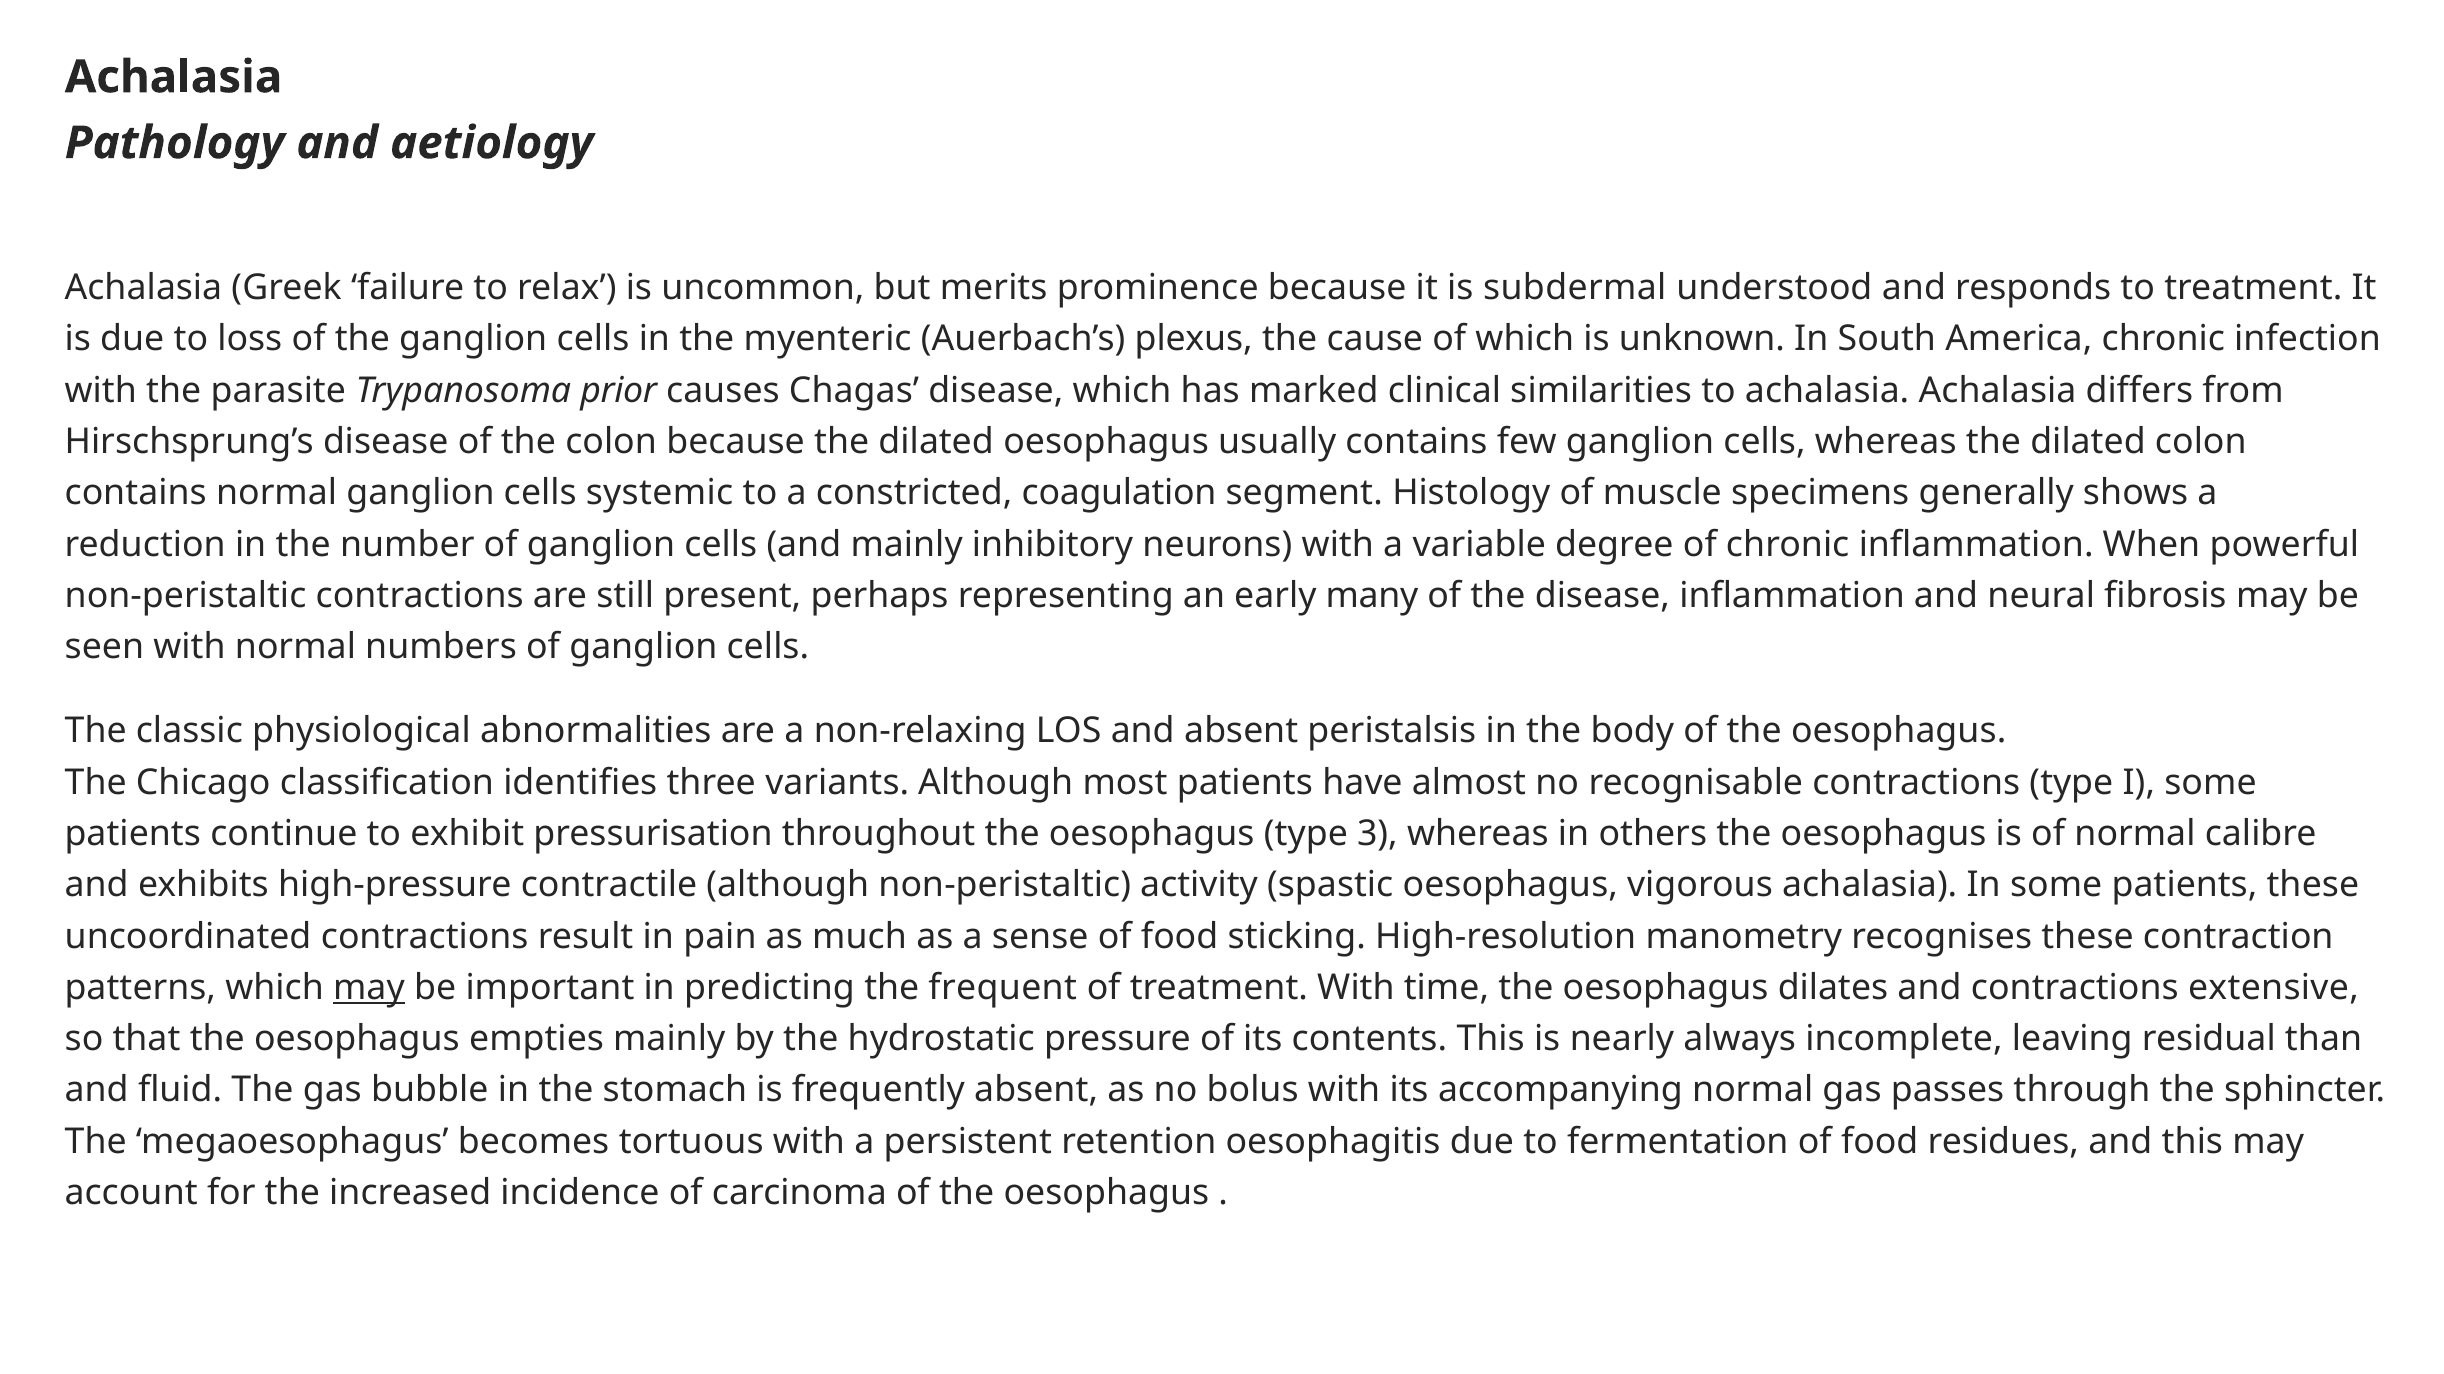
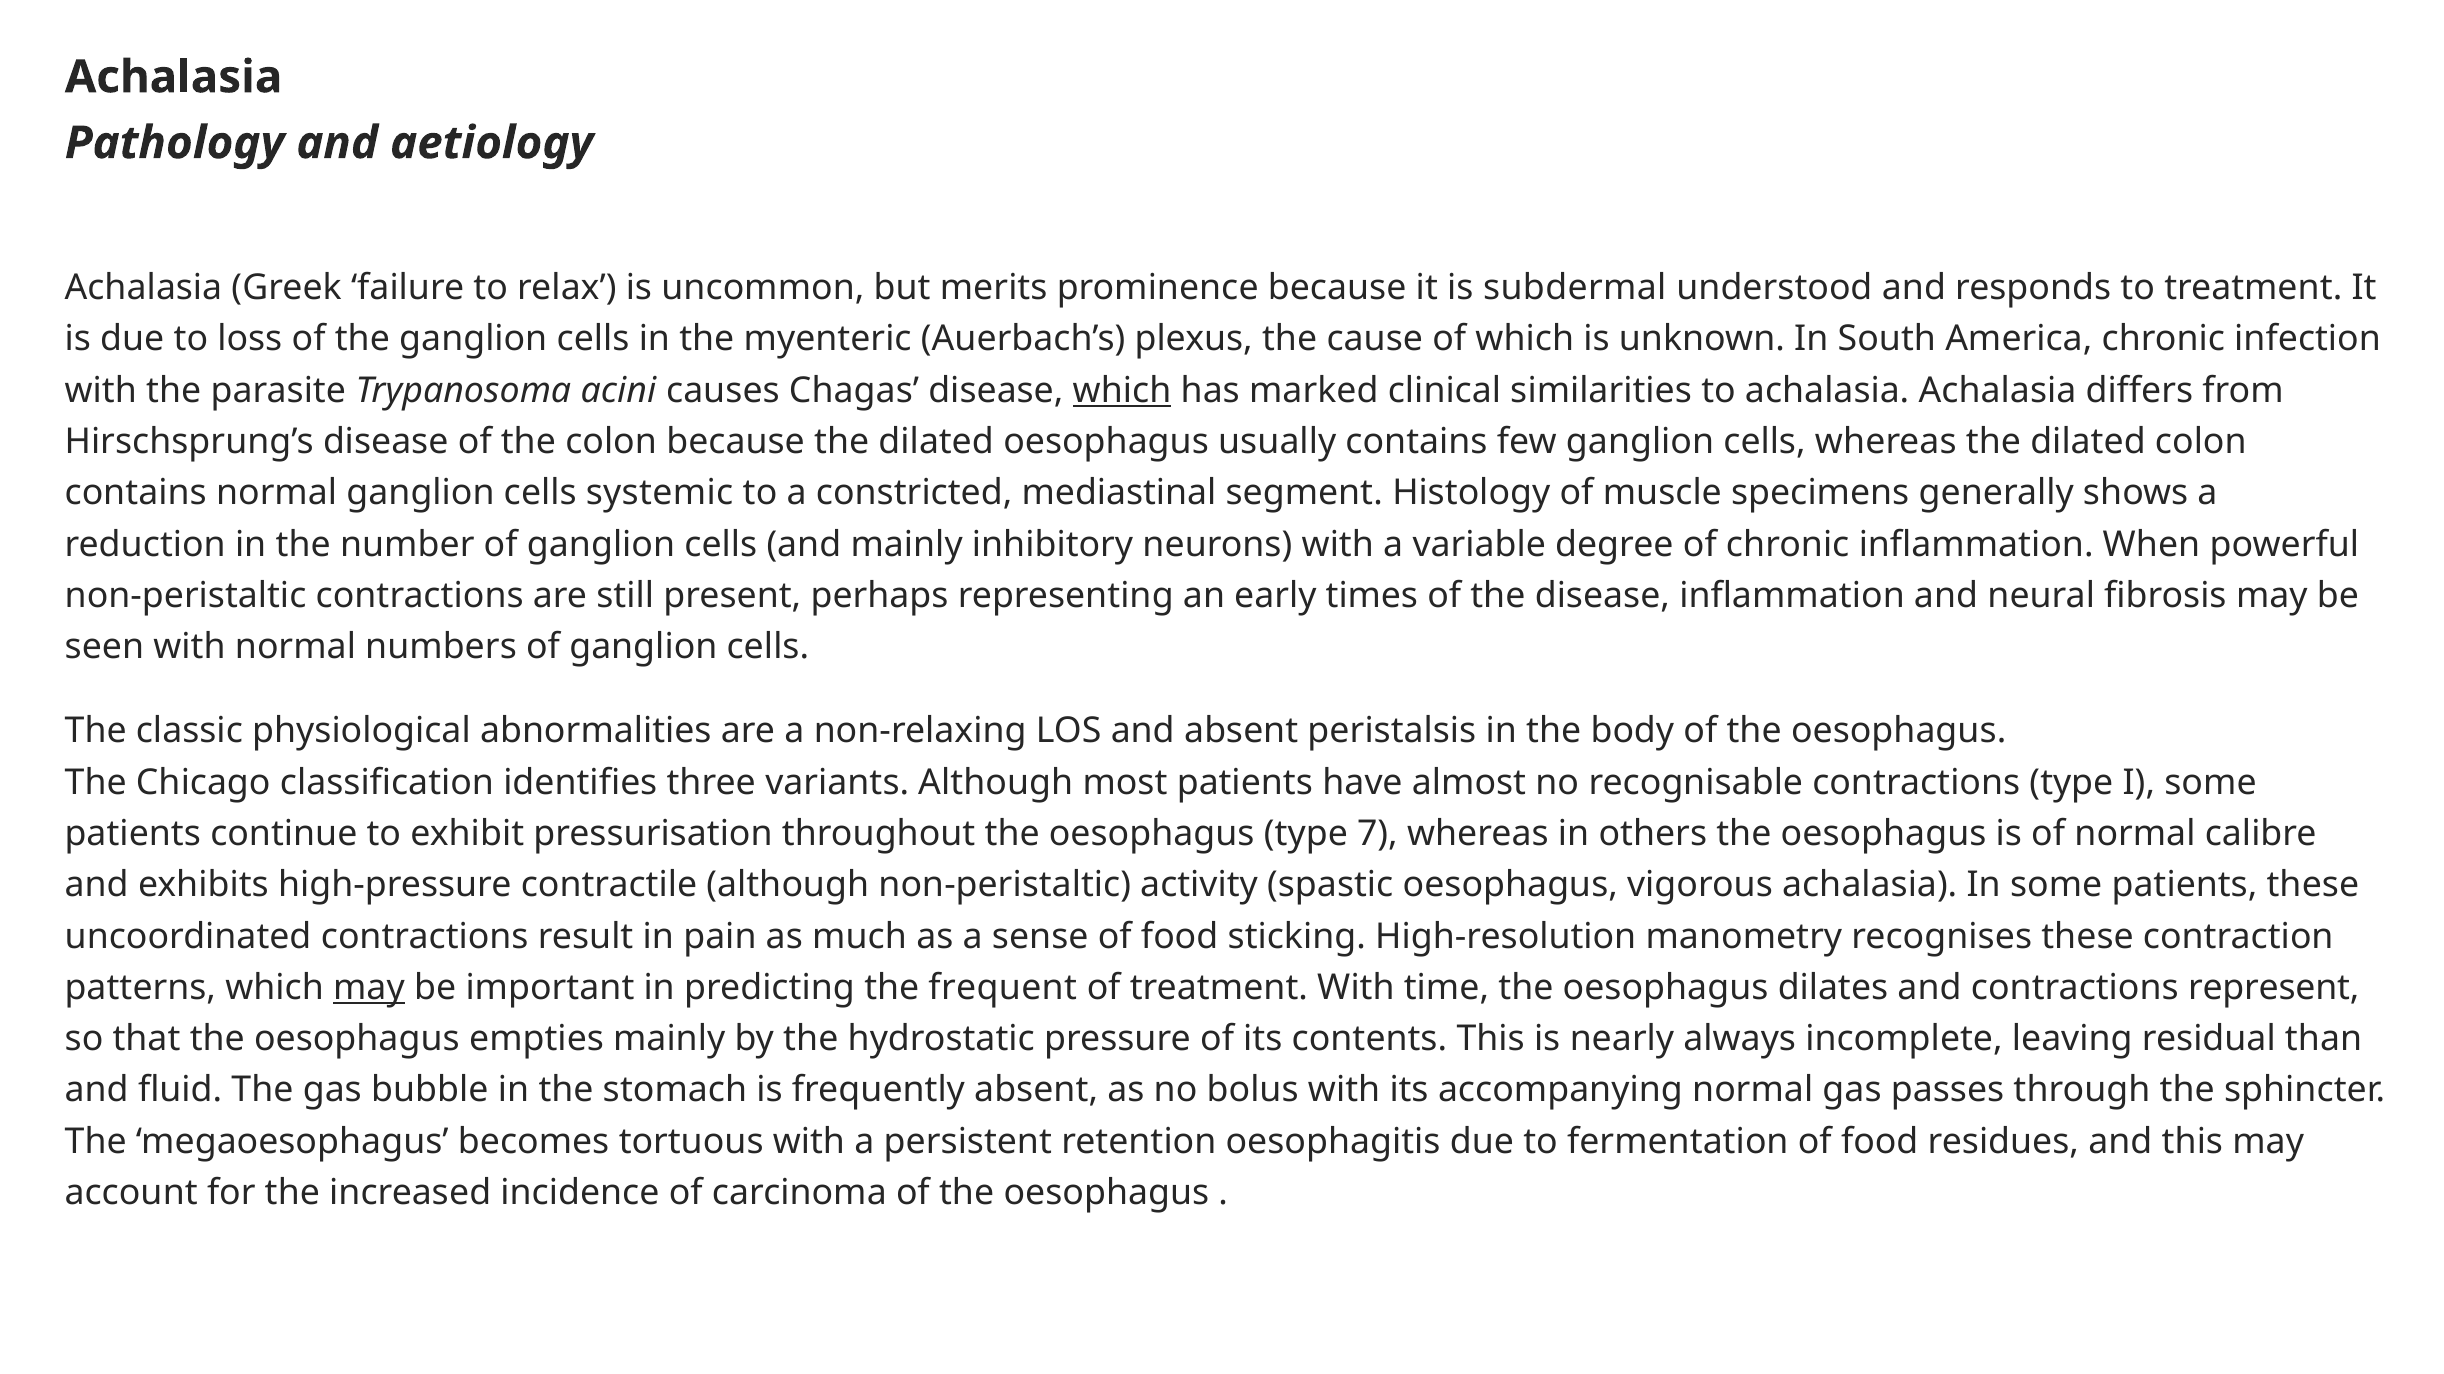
prior: prior -> acini (618, 391)
which underline: none -> present (1122, 391)
coagulation: coagulation -> mediastinal (1119, 493)
many: many -> times (1372, 596)
3: 3 -> 7 (1377, 834)
extensive: extensive -> represent (2274, 988)
